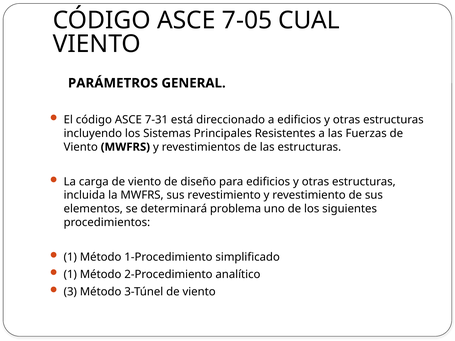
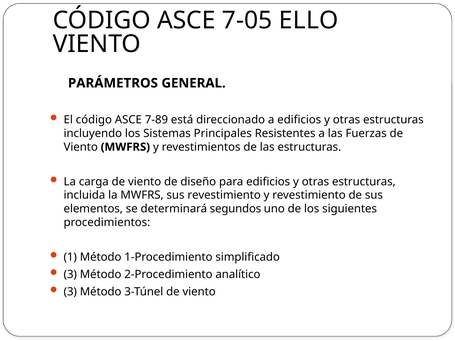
CUAL: CUAL -> ELLO (309, 21)
7-31: 7-31 -> 7-89 (156, 120)
problema: problema -> segundos (236, 209)
1: 1 -> 3 (70, 275)
